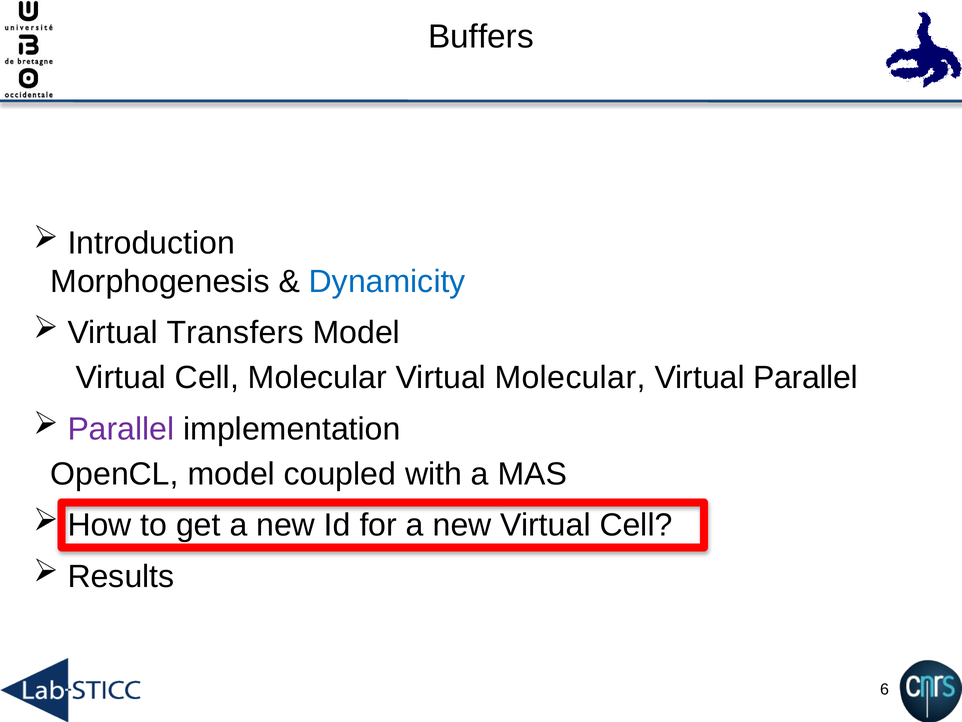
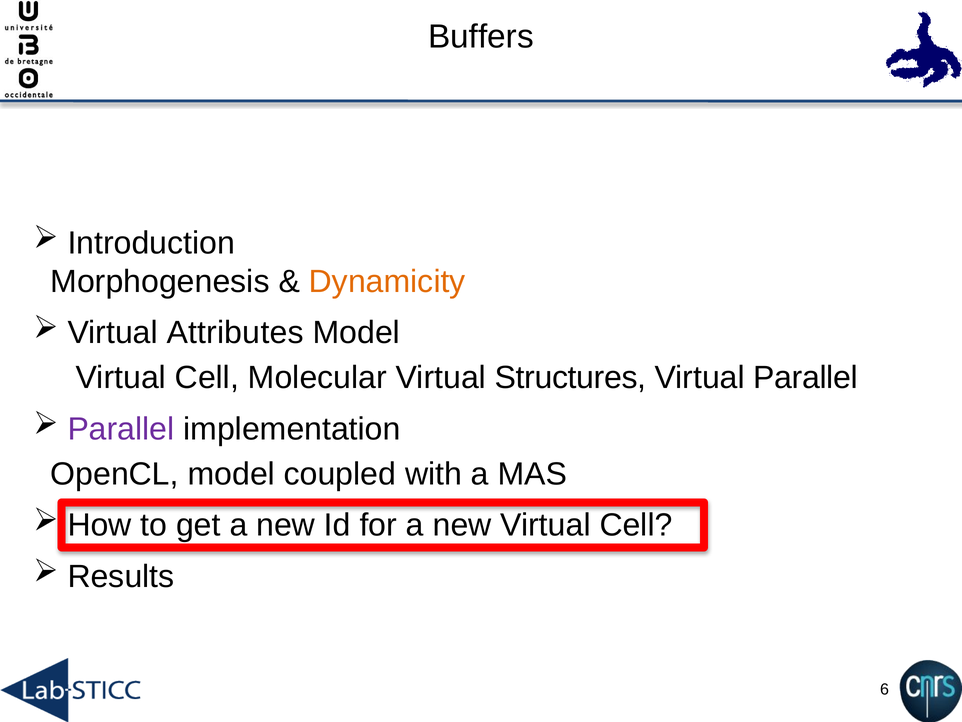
Dynamicity colour: blue -> orange (387, 281)
Transfers: Transfers -> Attributes (235, 333)
Virtual Molecular: Molecular -> Structures (570, 378)
